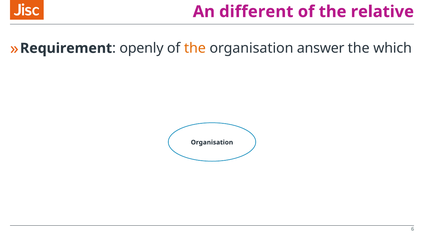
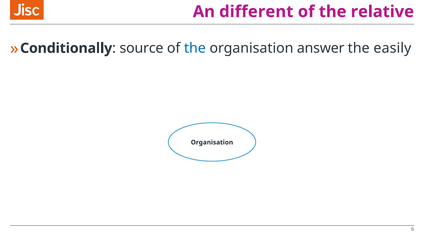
Requirement: Requirement -> Conditionally (66, 48)
openly: openly -> source (141, 48)
the colour: orange -> blue (195, 48)
which: which -> easily (392, 48)
